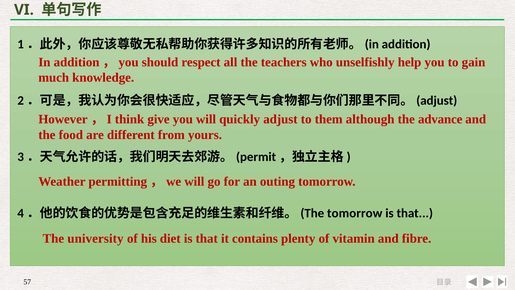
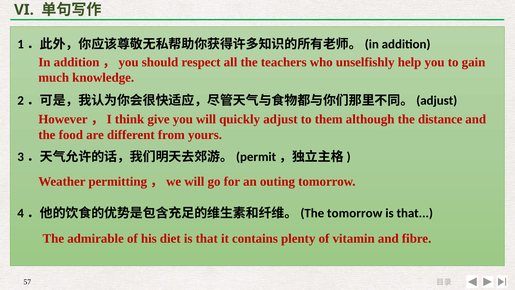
advance: advance -> distance (440, 119)
university: university -> admirable (96, 238)
